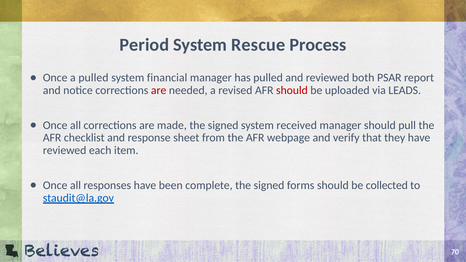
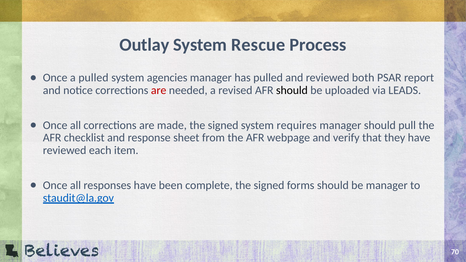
Period: Period -> Outlay (144, 45)
financial: financial -> agencies (167, 78)
should colour: red -> black (292, 90)
received: received -> requires (297, 125)
be collected: collected -> manager (387, 185)
